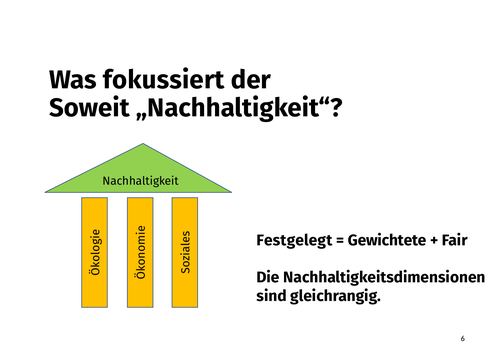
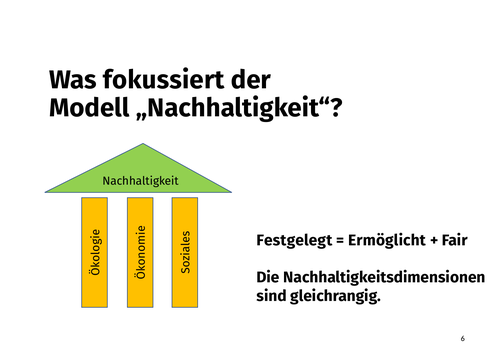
Soweit: Soweit -> Modell (89, 108)
Gewichtete: Gewichtete -> Ermöglicht (387, 240)
